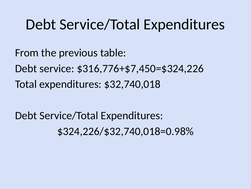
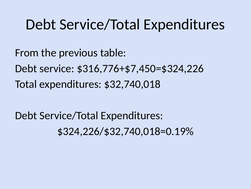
$324,226/$32,740,018=0.98%: $324,226/$32,740,018=0.98% -> $324,226/$32,740,018=0.19% (125, 131)
